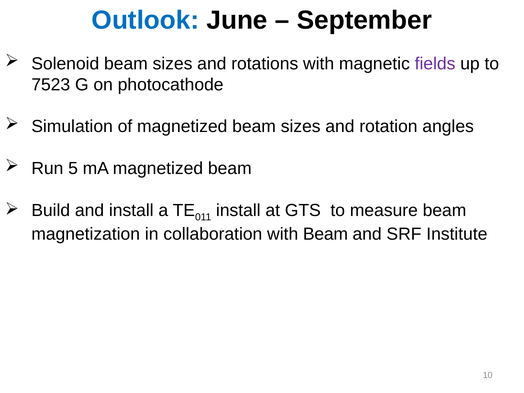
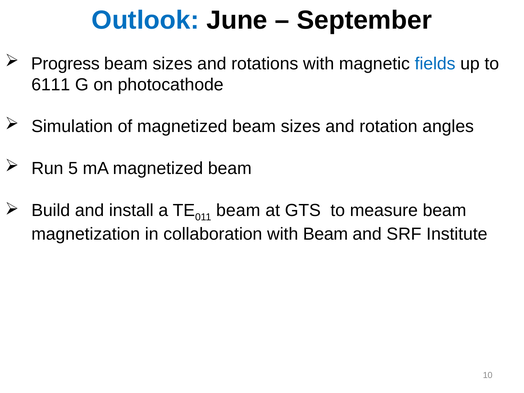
Solenoid: Solenoid -> Progress (65, 64)
fields colour: purple -> blue (435, 64)
7523: 7523 -> 6111 (51, 85)
install: install -> beam (238, 210)
